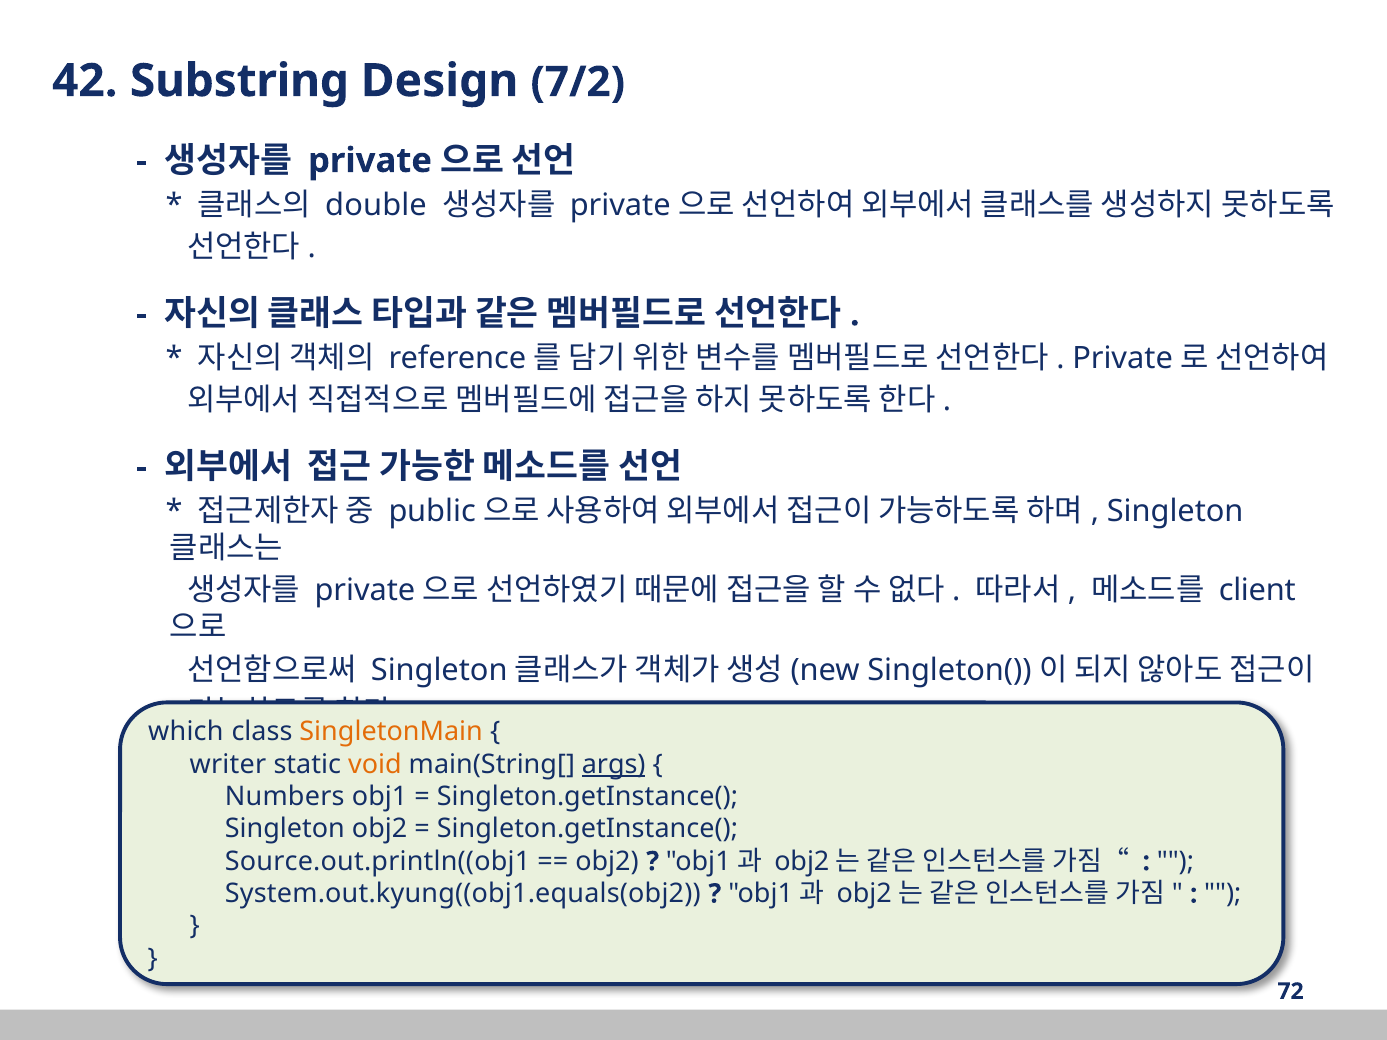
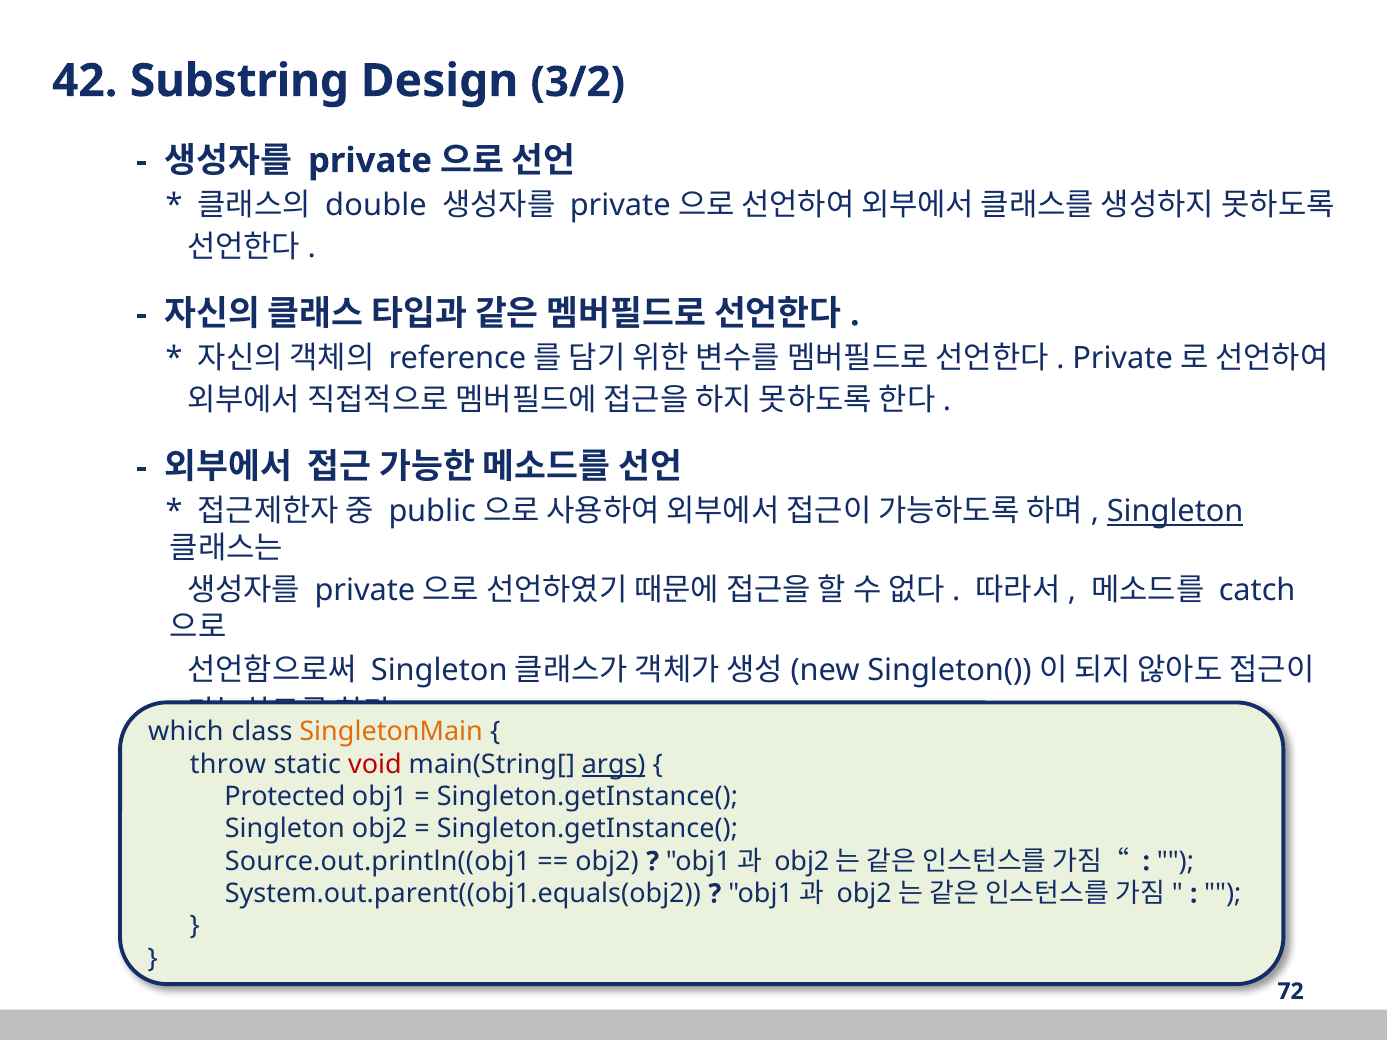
7/2: 7/2 -> 3/2 (578, 82)
Singleton underline: none -> present (1175, 512)
client: client -> catch (1257, 591)
writer: writer -> throw (228, 764)
void colour: orange -> red (375, 764)
Numbers: Numbers -> Protected (285, 797)
System.out.kyung((obj1.equals(obj2: System.out.kyung((obj1.equals(obj2 -> System.out.parent((obj1.equals(obj2 (463, 894)
